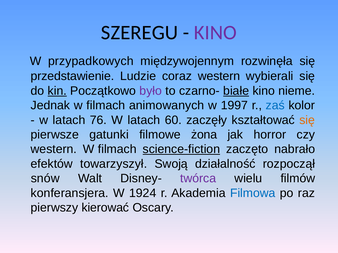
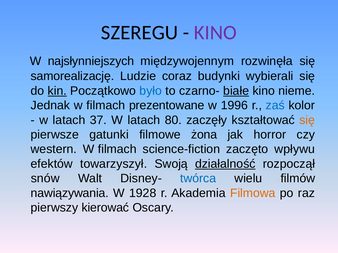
przypadkowych: przypadkowych -> najsłynniejszych (91, 61)
przedstawienie: przedstawienie -> samorealizację (72, 76)
coraz western: western -> budynki (219, 76)
było colour: purple -> blue (151, 91)
animowanych: animowanych -> prezentowane (167, 106)
1997: 1997 -> 1996 (234, 106)
76: 76 -> 37 (98, 120)
60: 60 -> 80 (173, 120)
science-fiction underline: present -> none (181, 150)
nabrało: nabrało -> wpływu (295, 150)
działalność underline: none -> present (225, 164)
twórca colour: purple -> blue (198, 179)
konferansjera: konferansjera -> nawiązywania (70, 193)
1924: 1924 -> 1928 (143, 193)
Filmowa colour: blue -> orange (253, 193)
